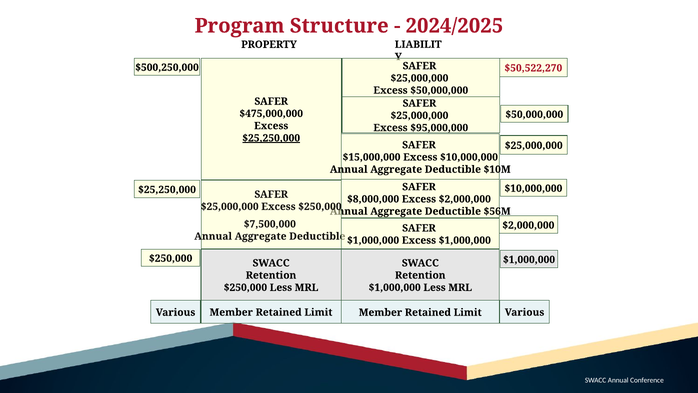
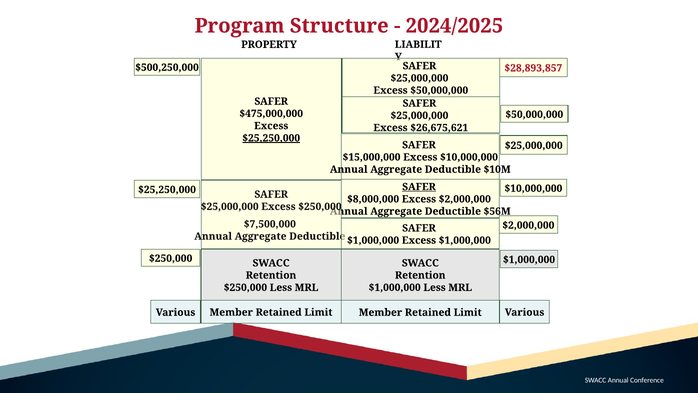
$50,522,270: $50,522,270 -> $28,893,857 (533, 68)
$95,000,000: $95,000,000 -> $26,675,621 (439, 128)
SAFER underline: none -> present (419, 187)
